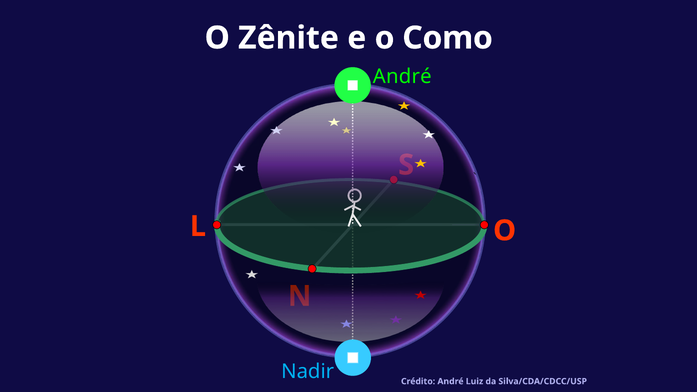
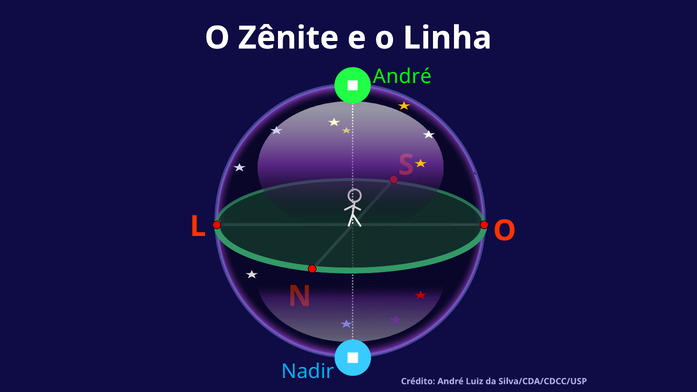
Como: Como -> Linha (447, 38)
